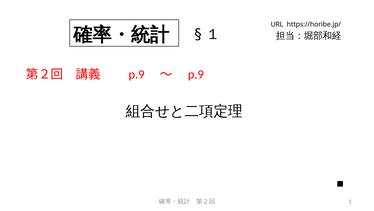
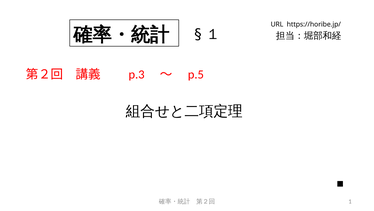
p.9: p.9 -> p.3 (137, 74)
p.9: p.9 -> p.5 (196, 74)
